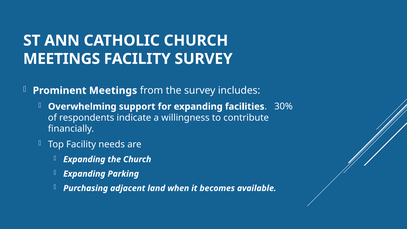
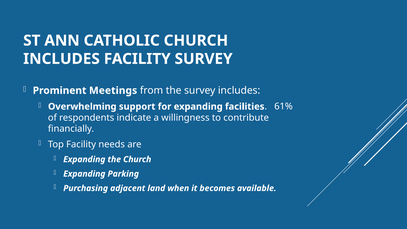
MEETINGS: MEETINGS -> INCLUDES (61, 59)
30%: 30% -> 61% (283, 107)
